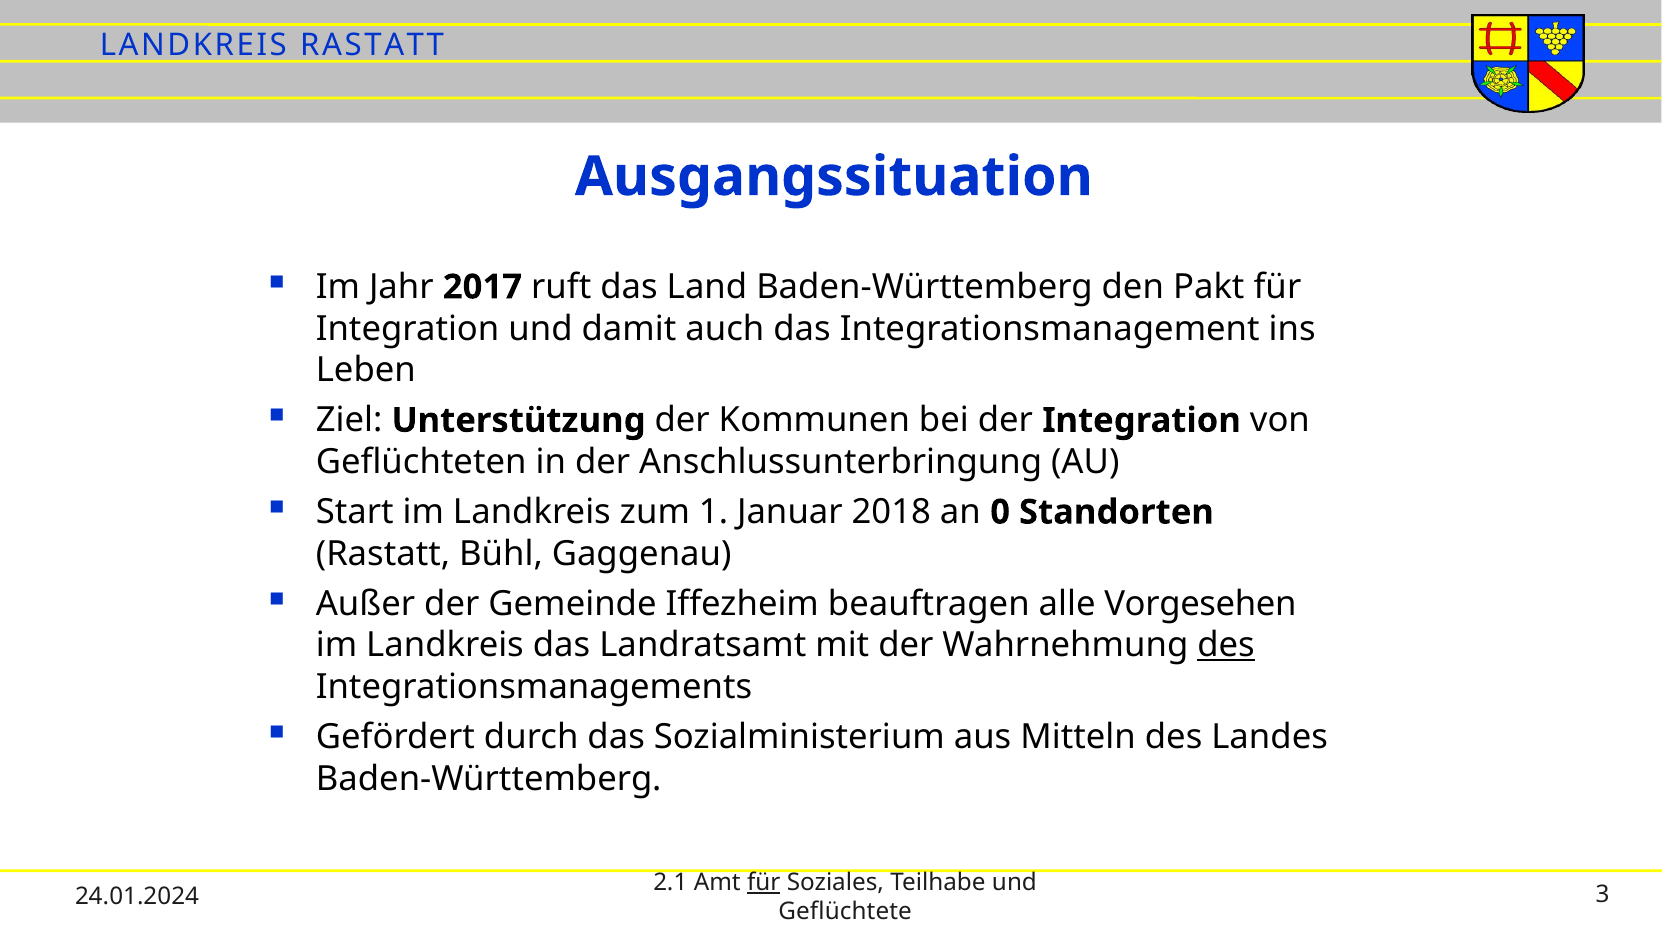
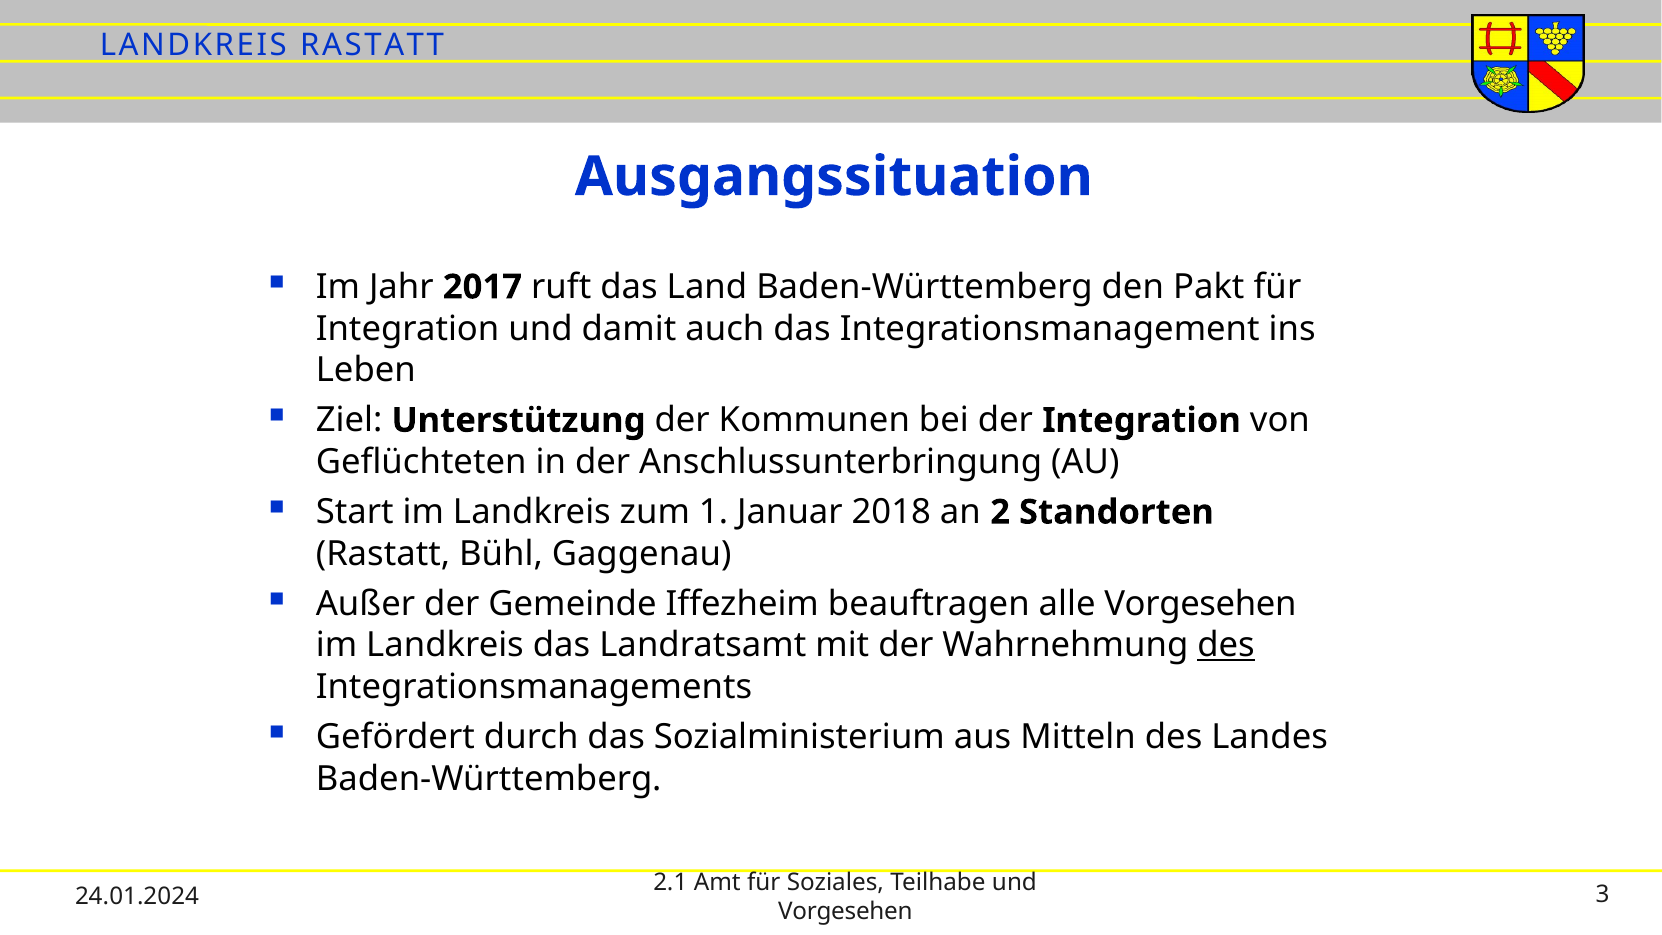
0: 0 -> 2 (1000, 512)
für underline: present -> none (764, 882)
Geflüchtete: Geflüchtete -> Vorgesehen (845, 911)
